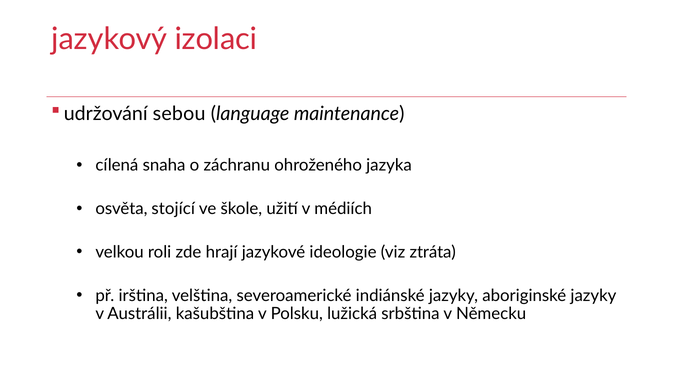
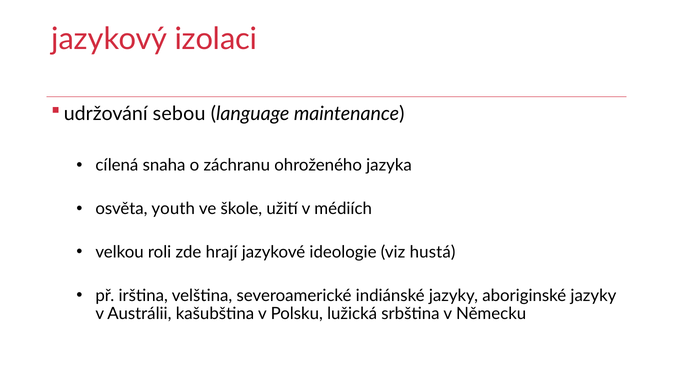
stojící: stojící -> youth (173, 208)
ztráta: ztráta -> hustá (433, 252)
